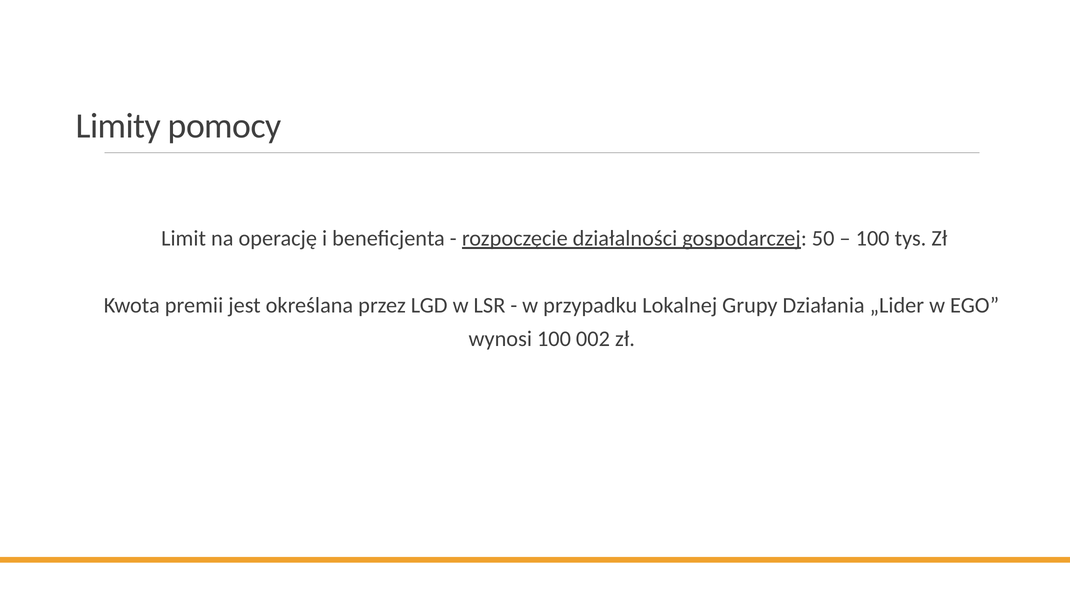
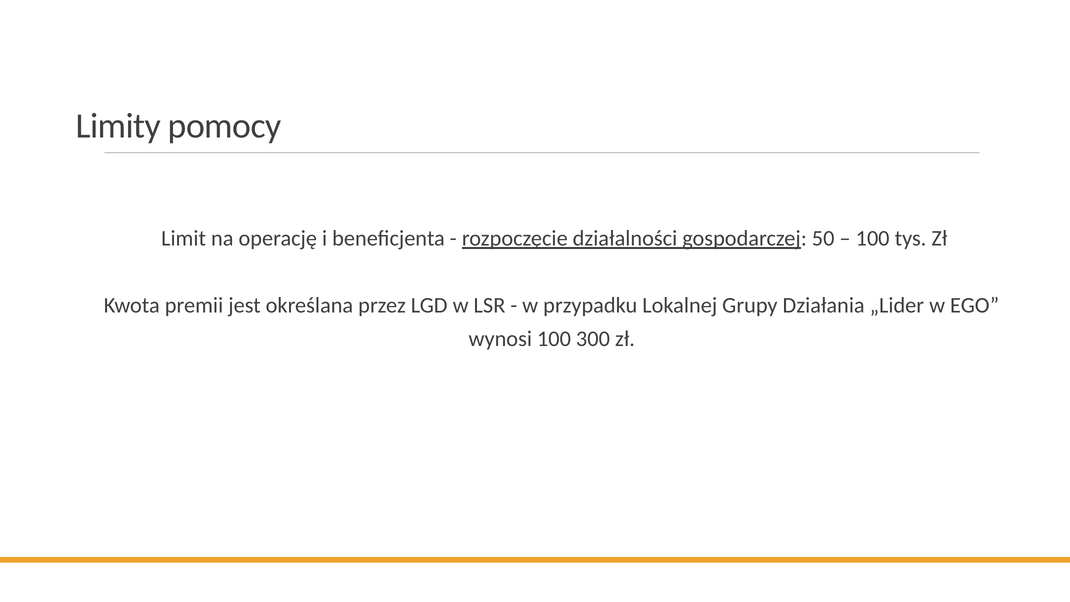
002: 002 -> 300 (593, 339)
